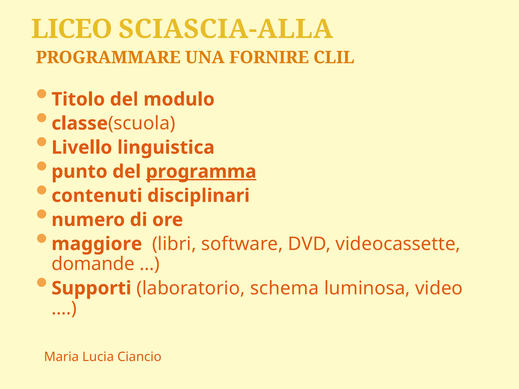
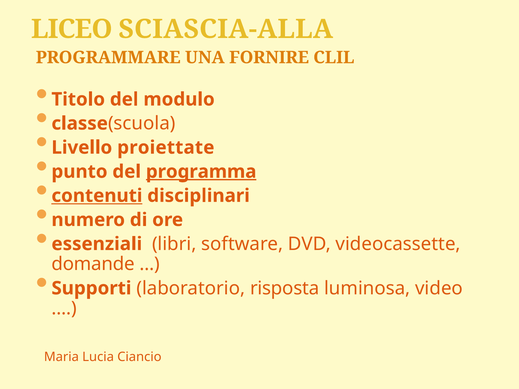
linguistica: linguistica -> proiettate (166, 148)
contenuti underline: none -> present (97, 196)
maggiore: maggiore -> essenziali (97, 244)
schema: schema -> risposta (285, 288)
